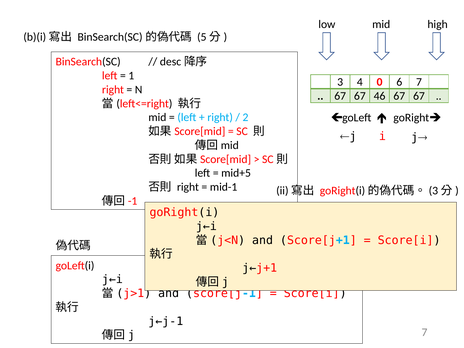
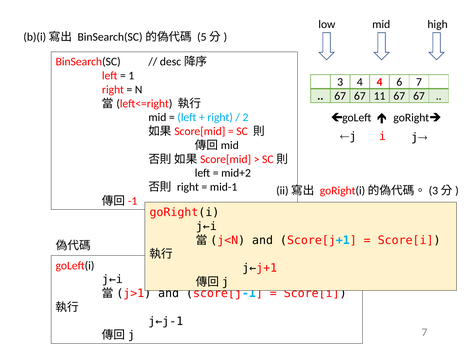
4 0: 0 -> 4 (380, 82)
46: 46 -> 11 (380, 96)
mid+5: mid+5 -> mid+2 (236, 173)
